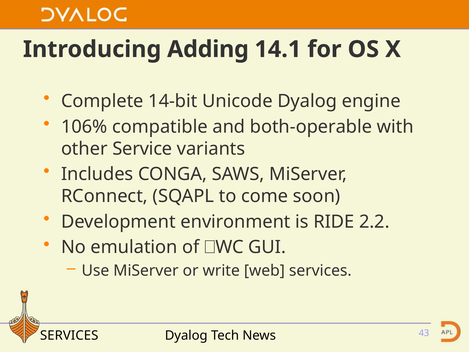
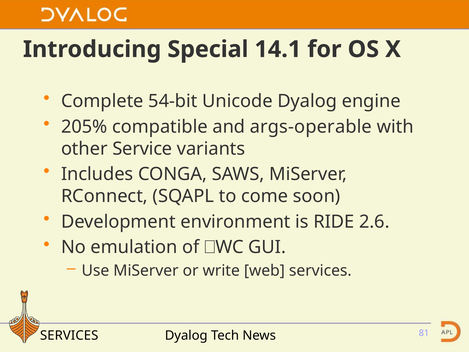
Adding: Adding -> Special (208, 49)
14-bit: 14-bit -> 54-bit (173, 101)
106%: 106% -> 205% (84, 127)
both-operable: both-operable -> args-operable (311, 127)
2.2: 2.2 -> 2.6 (374, 222)
43: 43 -> 81 (424, 333)
